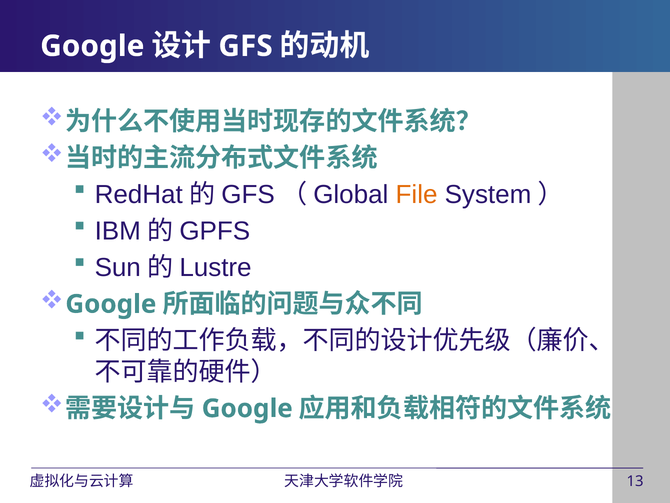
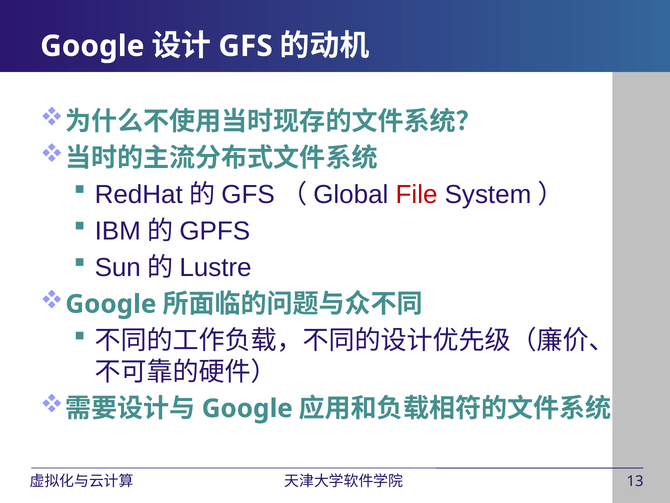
File colour: orange -> red (417, 194)
